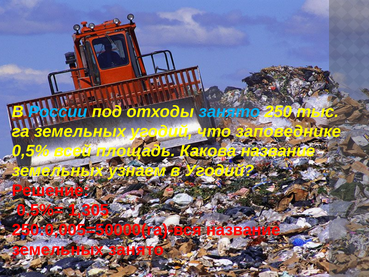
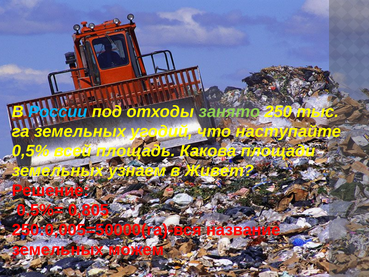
занято colour: light blue -> light green (229, 112)
заповеднике: заповеднике -> наступайте (288, 131)
Какова название: название -> площади (278, 151)
в Угодий: Угодий -> Живет (219, 171)
1,305: 1,305 -> 0,805 (89, 210)
земельных занято: занято -> можем (136, 249)
